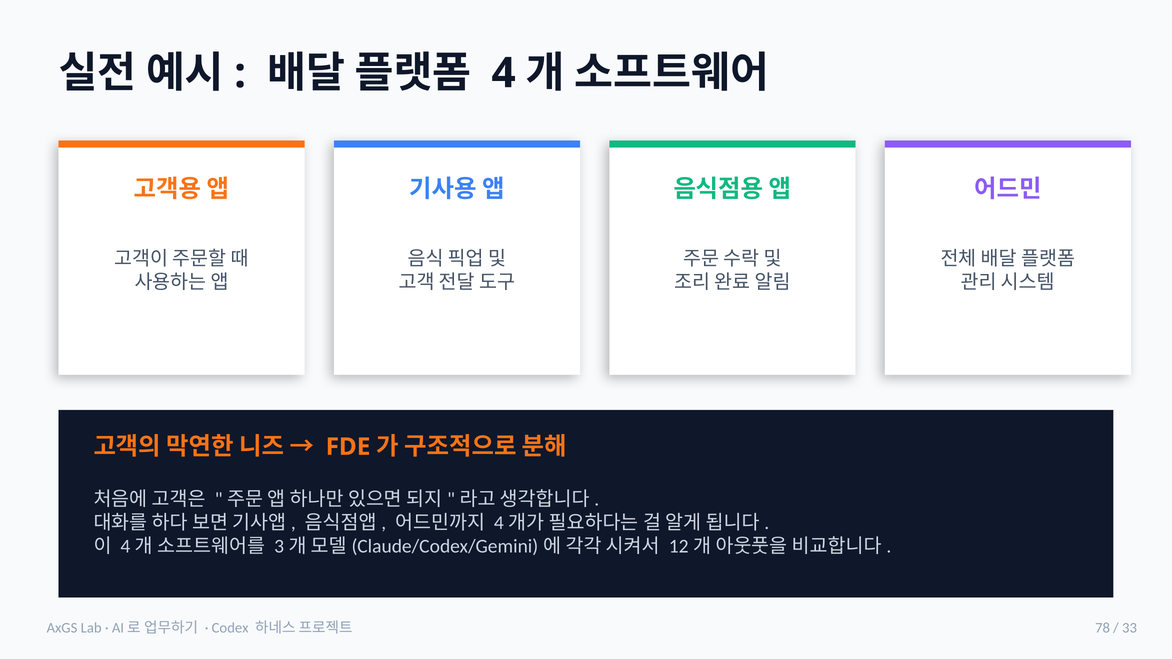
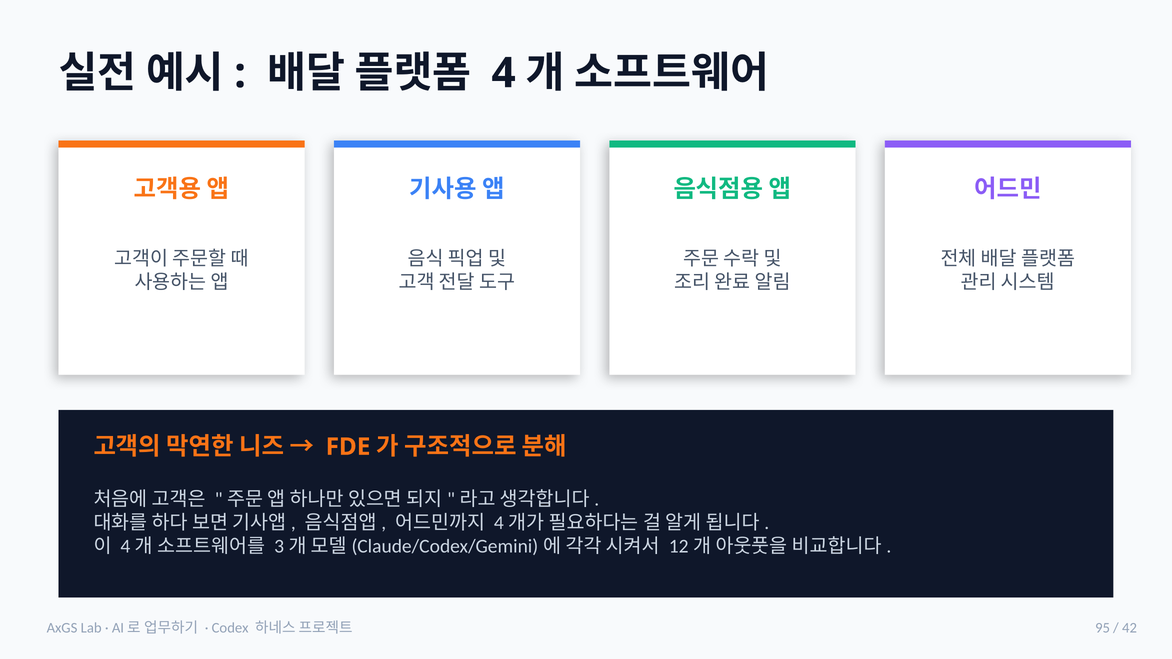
78: 78 -> 95 (1103, 628)
33: 33 -> 42 (1130, 628)
